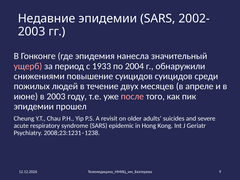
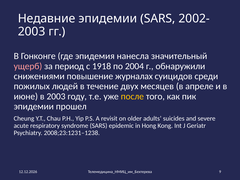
1933: 1933 -> 1918 (102, 66)
повышение суицидов: суицидов -> журналах (134, 76)
после colour: pink -> yellow (132, 96)
